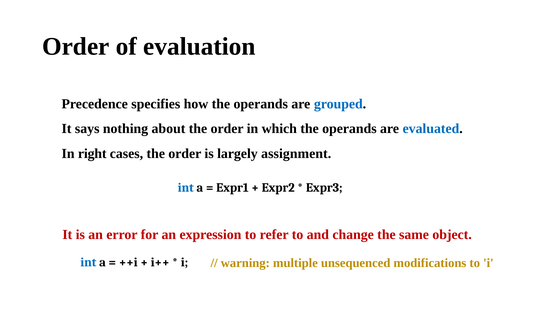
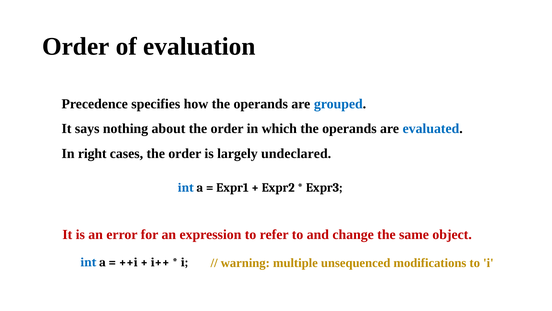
assignment: assignment -> undeclared (296, 153)
